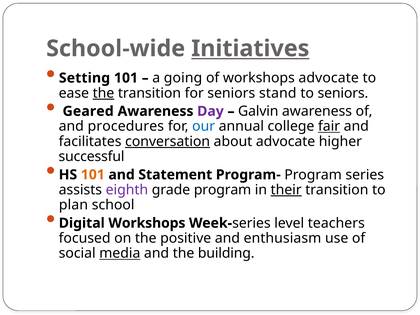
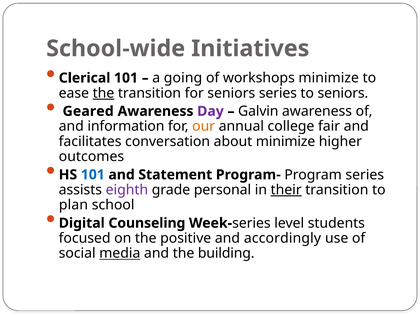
Initiatives underline: present -> none (250, 49)
Setting: Setting -> Clerical (85, 78)
workshops advocate: advocate -> minimize (329, 78)
seniors stand: stand -> series (278, 93)
procedures: procedures -> information (126, 126)
our colour: blue -> orange (204, 126)
fair underline: present -> none (329, 126)
conversation underline: present -> none (168, 141)
about advocate: advocate -> minimize (286, 141)
successful: successful -> outcomes (91, 157)
101 colour: orange -> blue (93, 175)
grade program: program -> personal (223, 190)
Digital Workshops: Workshops -> Counseling (147, 223)
teachers: teachers -> students (336, 223)
enthusiasm: enthusiasm -> accordingly (282, 238)
